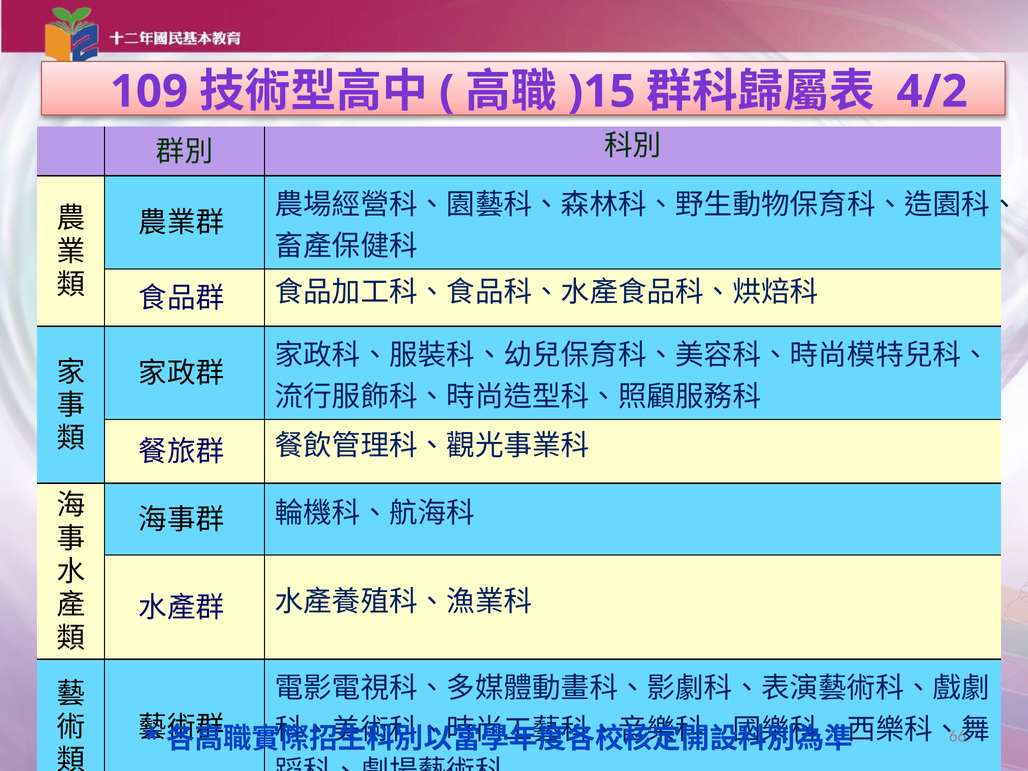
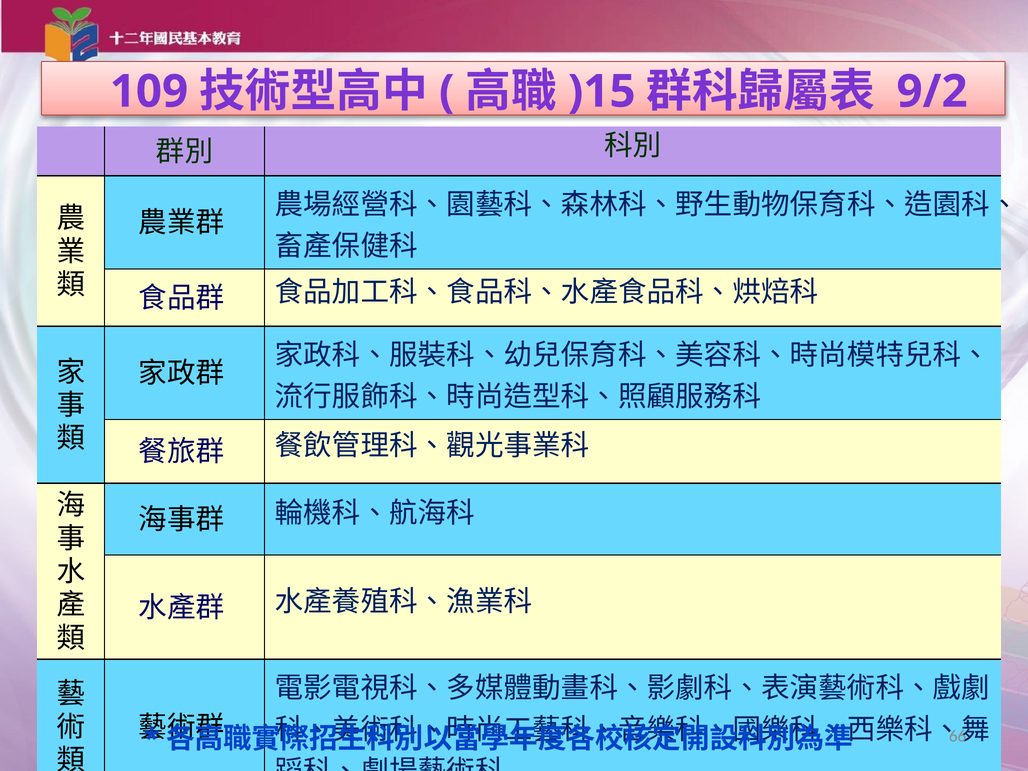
4/2: 4/2 -> 9/2 (932, 92)
